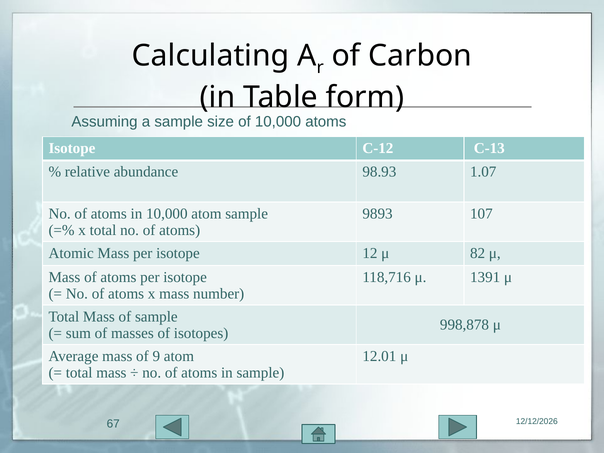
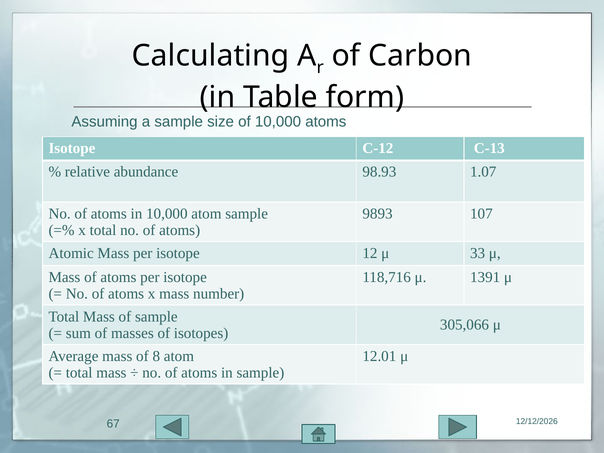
82: 82 -> 33 (478, 253)
998,878: 998,878 -> 305,066 (464, 325)
9: 9 -> 8 (156, 356)
